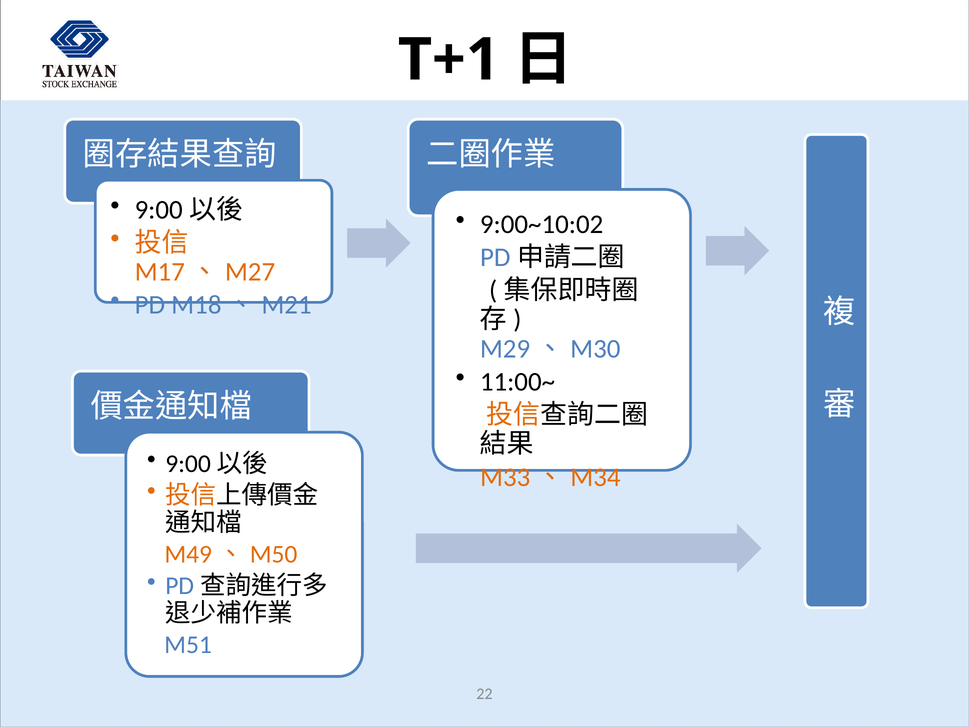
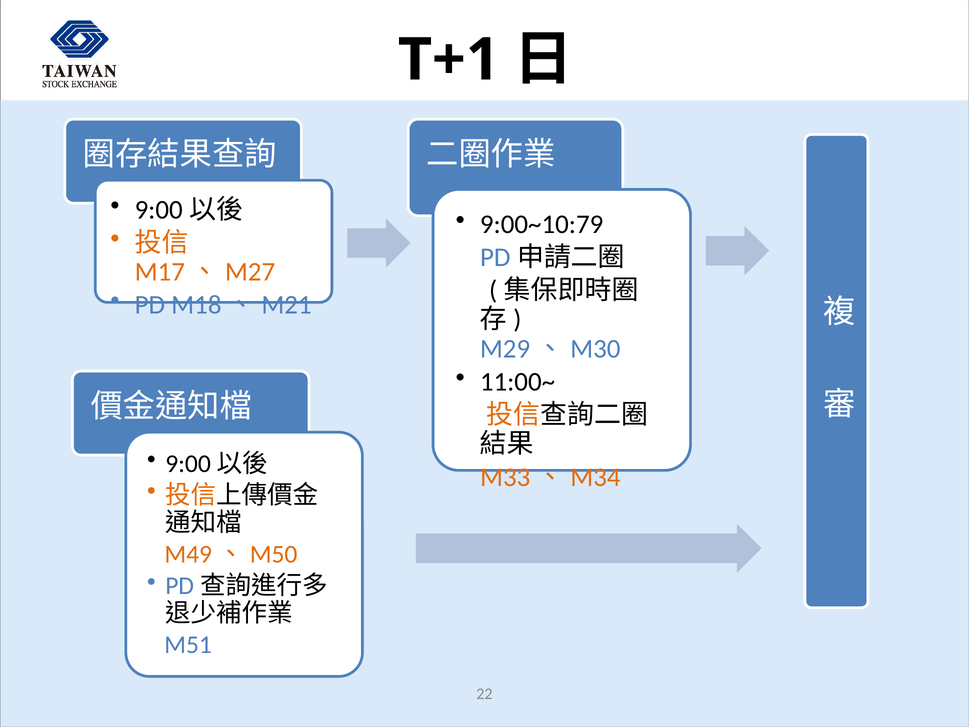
9:00~10:02: 9:00~10:02 -> 9:00~10:79 (542, 224)
